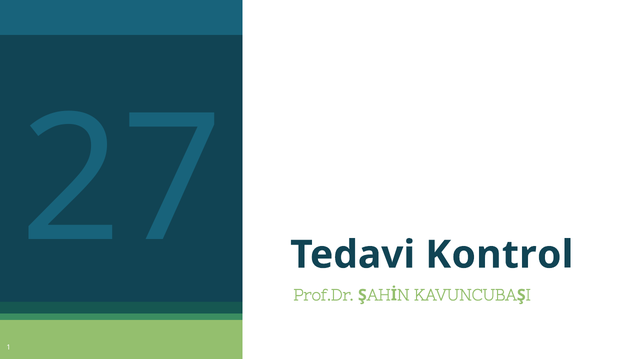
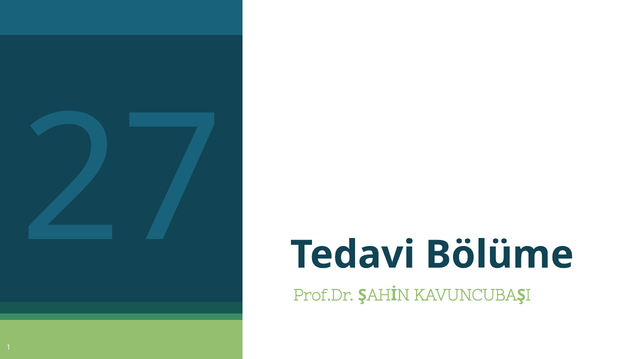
Kontrol: Kontrol -> Bölüme (500, 255)
